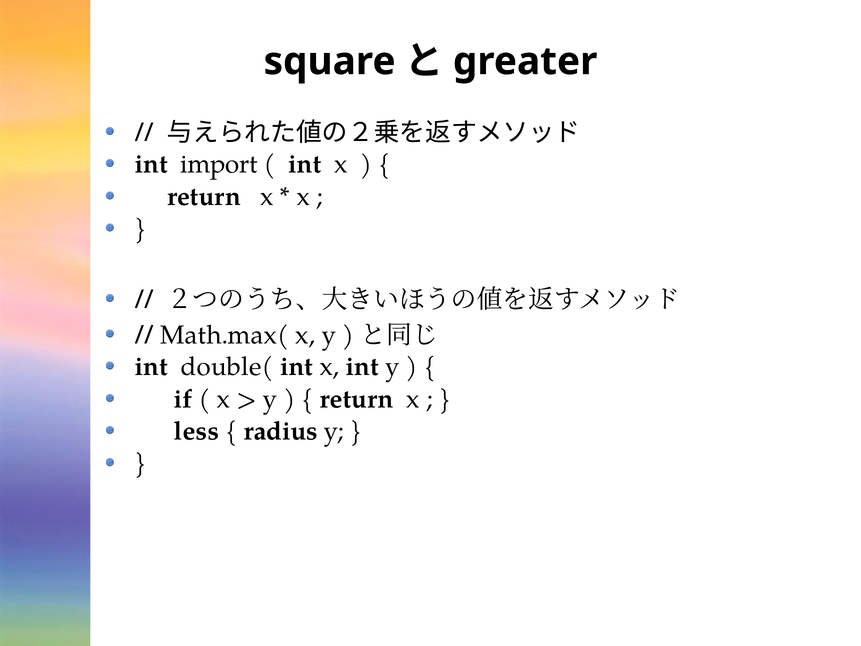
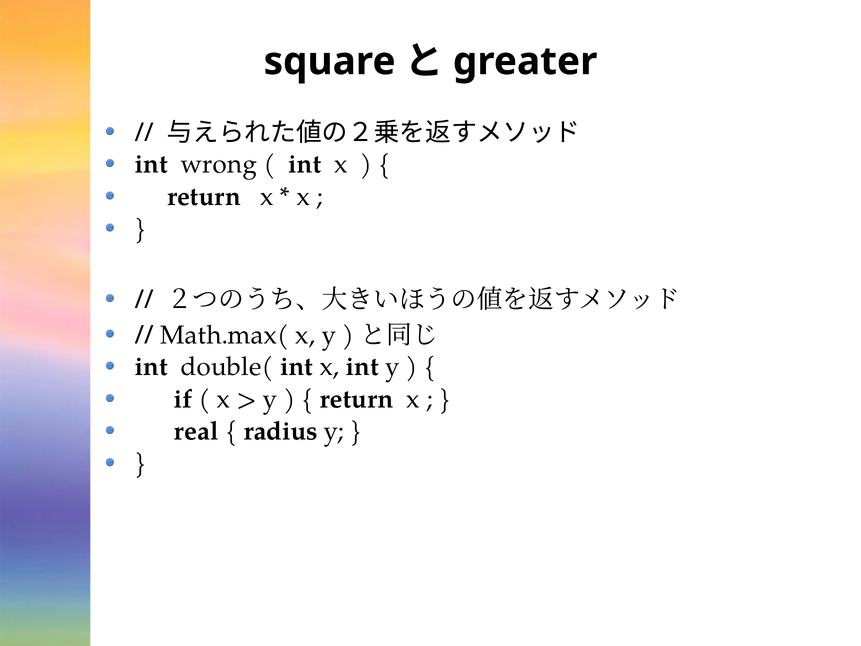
import: import -> wrong (219, 164)
less: less -> real (196, 431)
